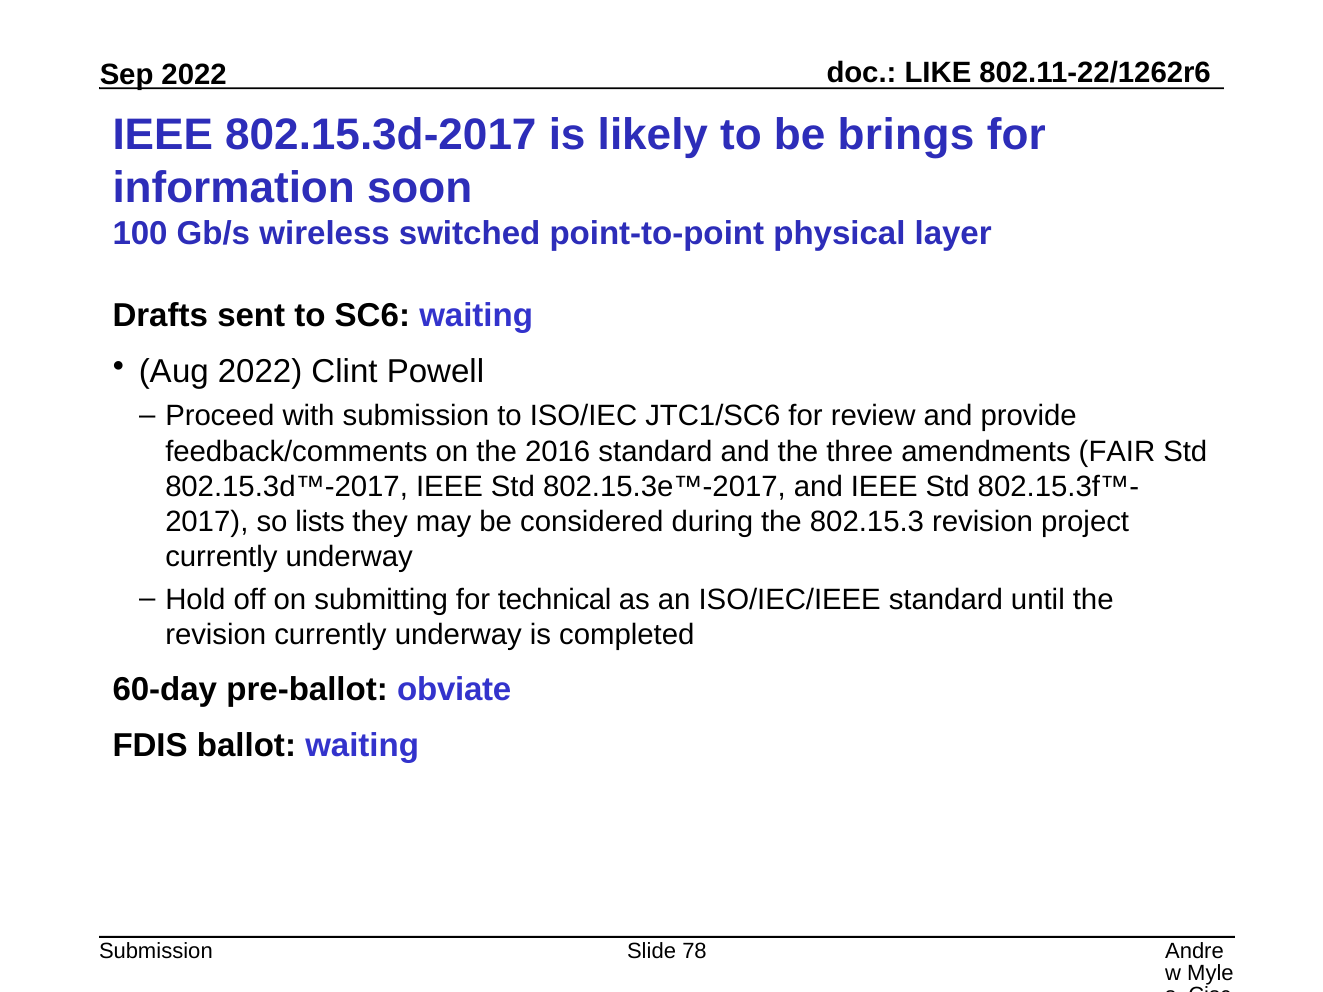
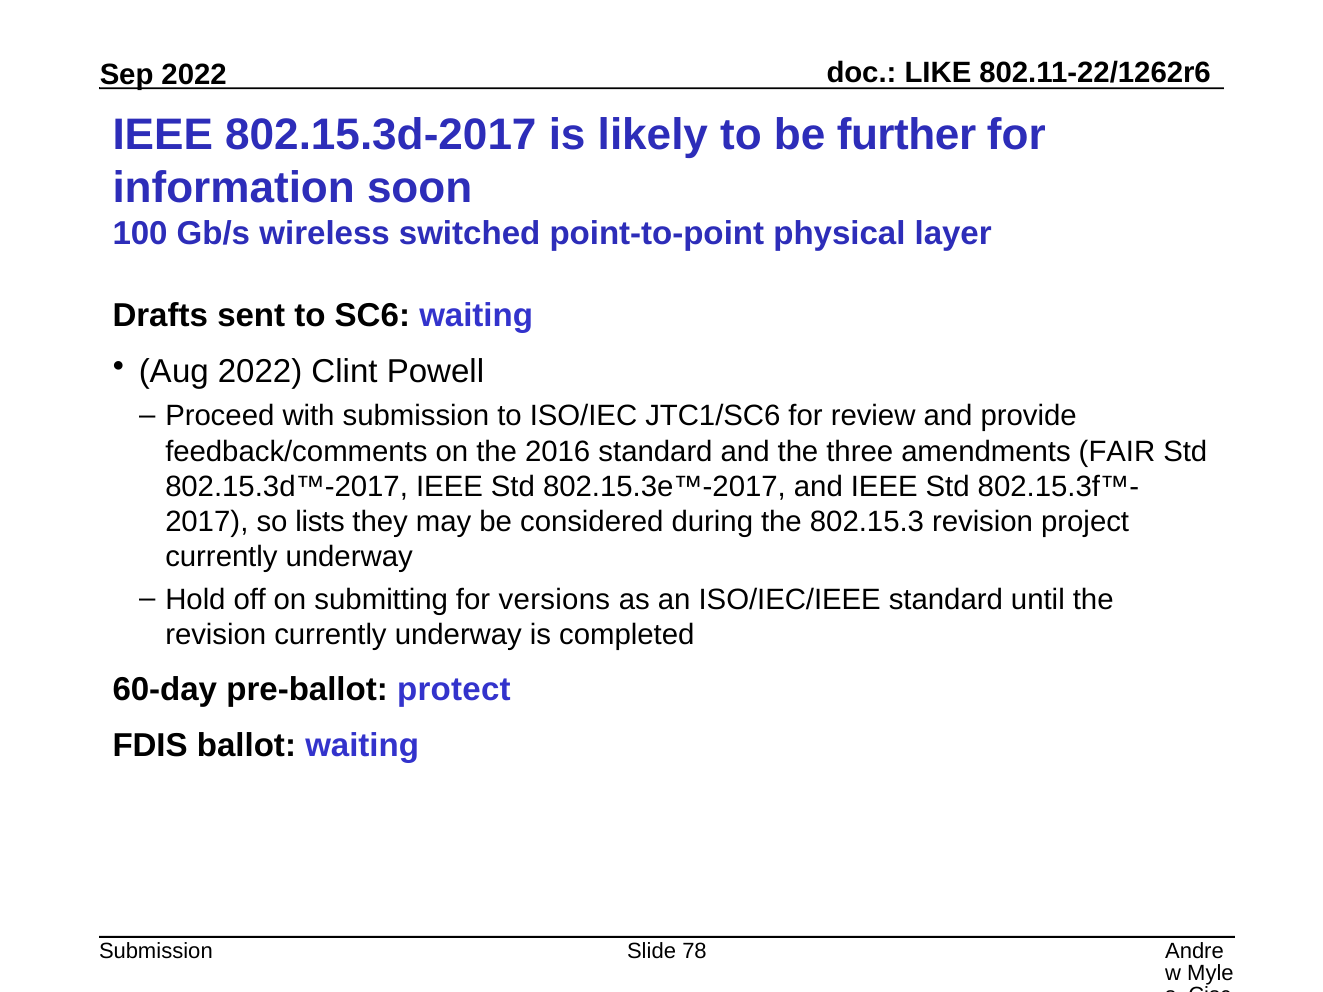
brings: brings -> further (906, 135)
technical: technical -> versions (554, 600)
obviate: obviate -> protect (454, 689)
